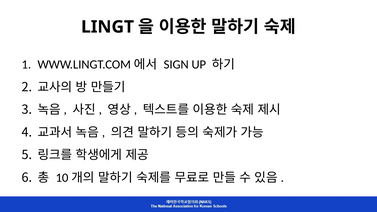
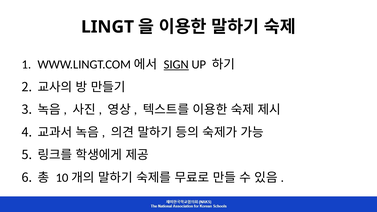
SIGN underline: none -> present (176, 65)
